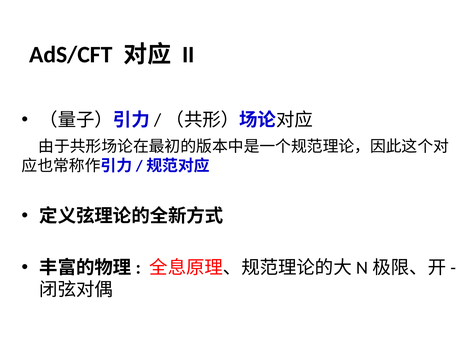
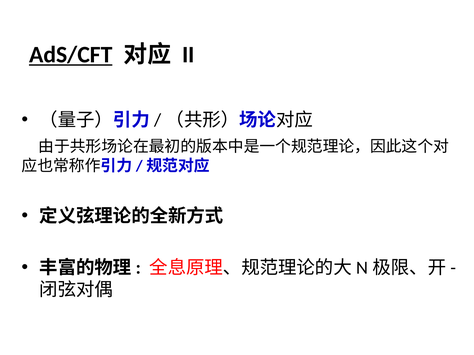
AdS/CFT underline: none -> present (71, 55)
